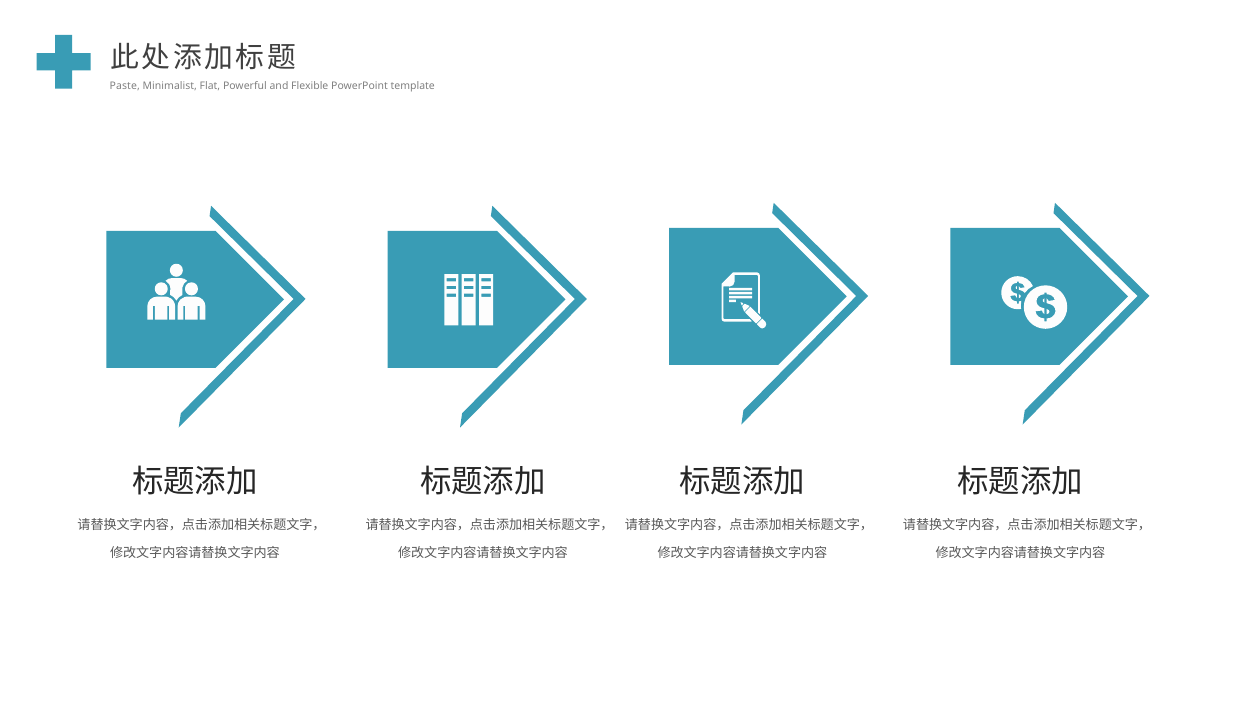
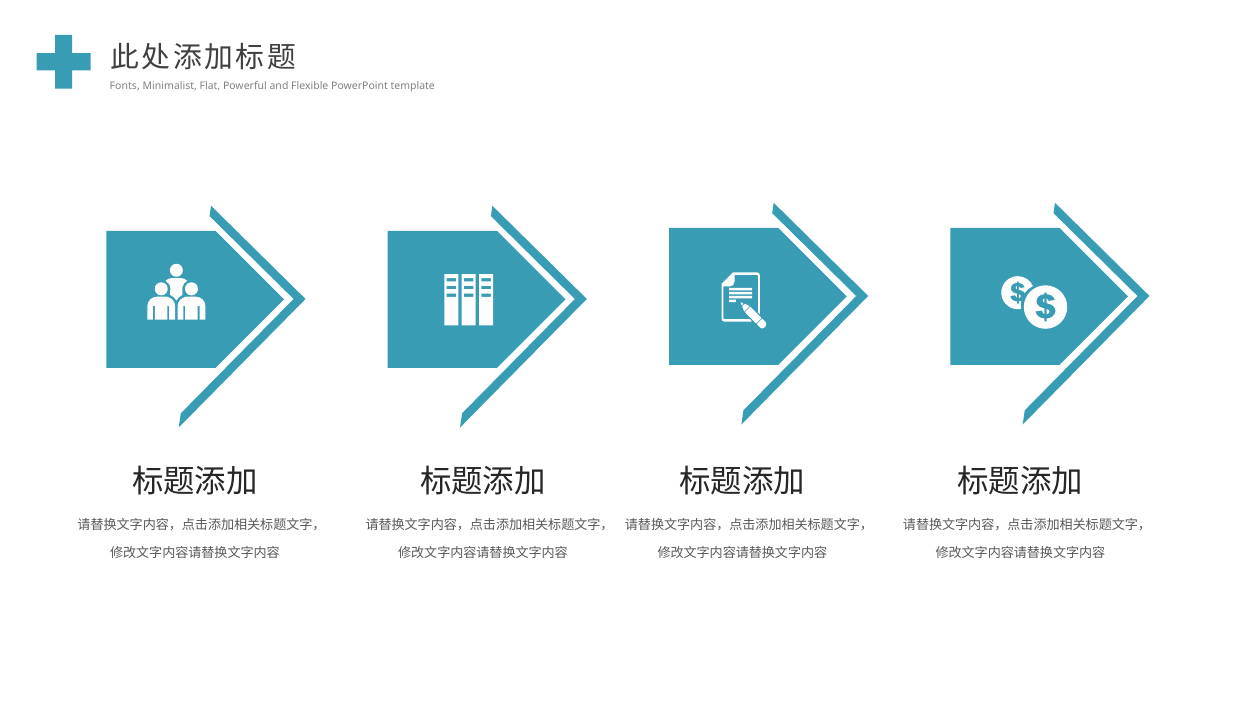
Paste: Paste -> Fonts (125, 87)
